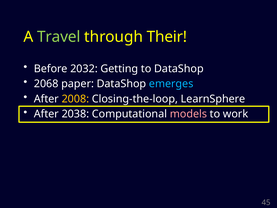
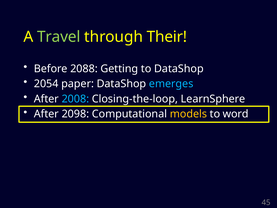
2032: 2032 -> 2088 (84, 69)
2068: 2068 -> 2054 (46, 84)
2008 colour: yellow -> light blue (75, 99)
2038: 2038 -> 2098 (75, 114)
models colour: pink -> yellow (188, 114)
work: work -> word (236, 114)
